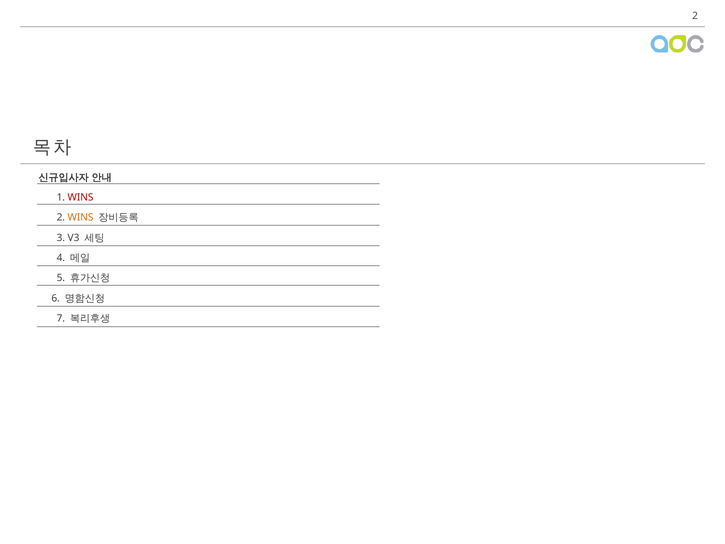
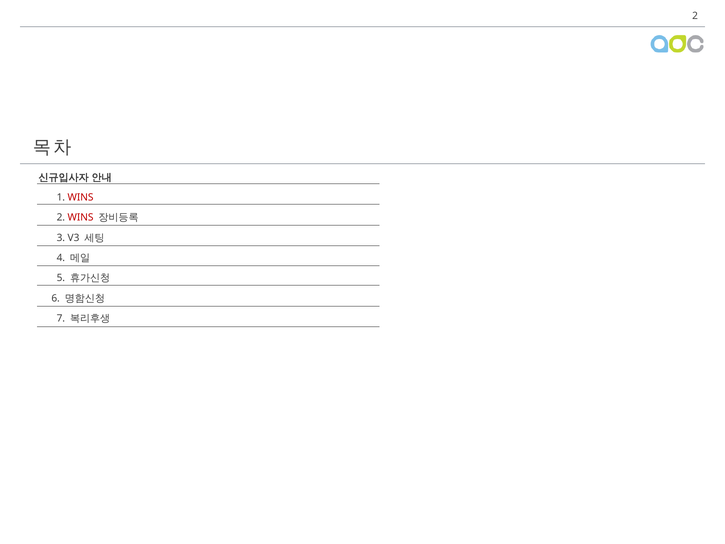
WINS colour: orange -> red (81, 218)
